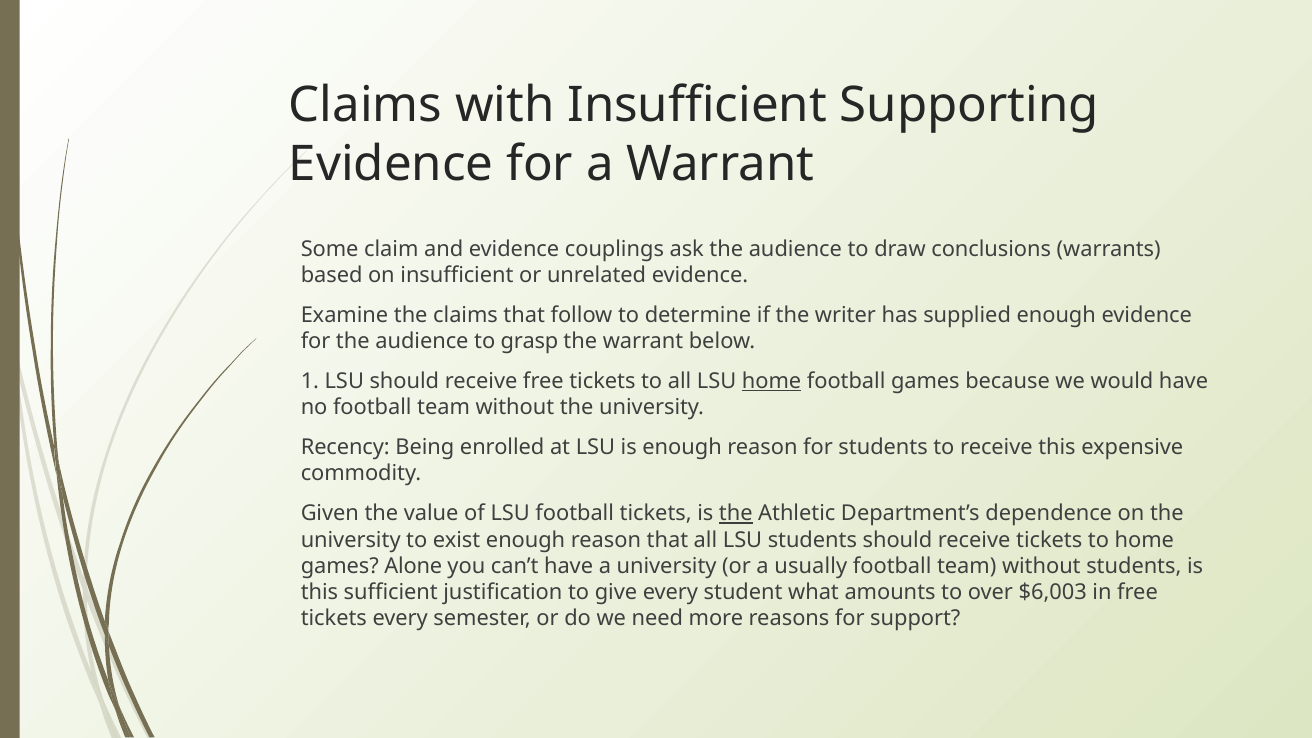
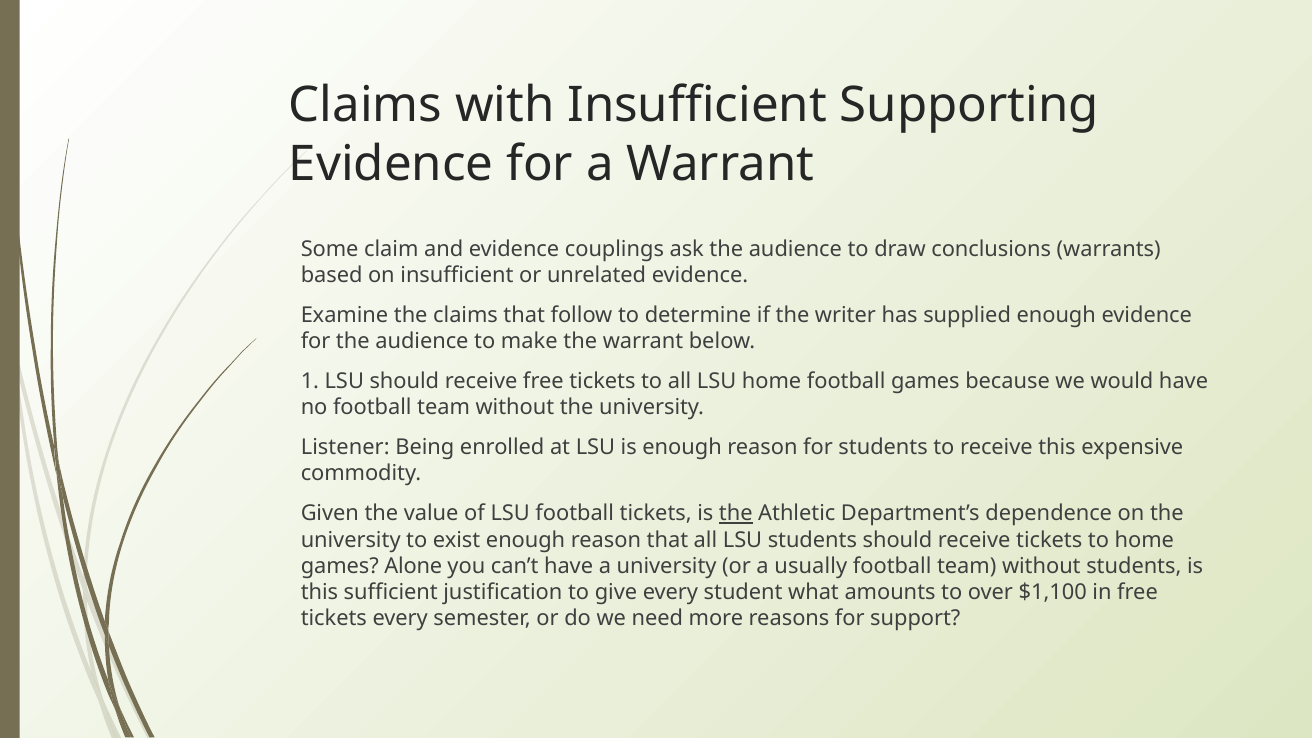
grasp: grasp -> make (529, 342)
home underline: present -> none (772, 381)
Recency: Recency -> Listener (345, 448)
$6,003: $6,003 -> $1,100 (1053, 592)
